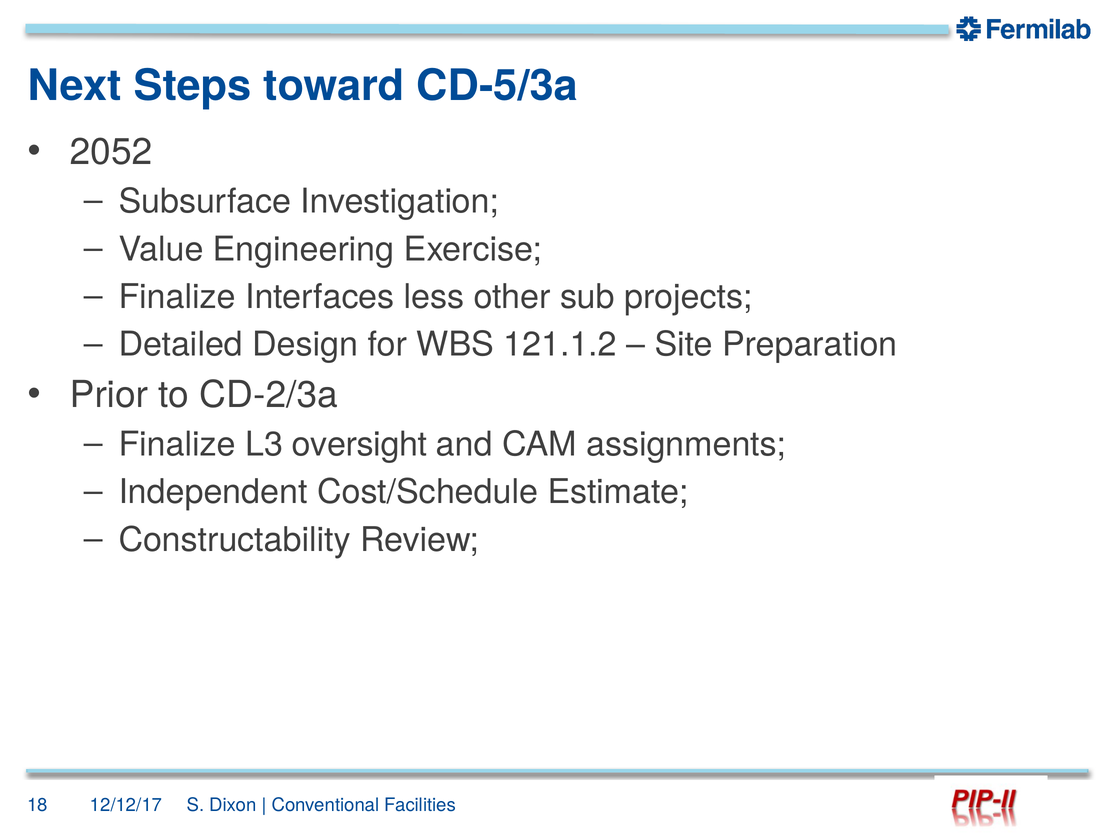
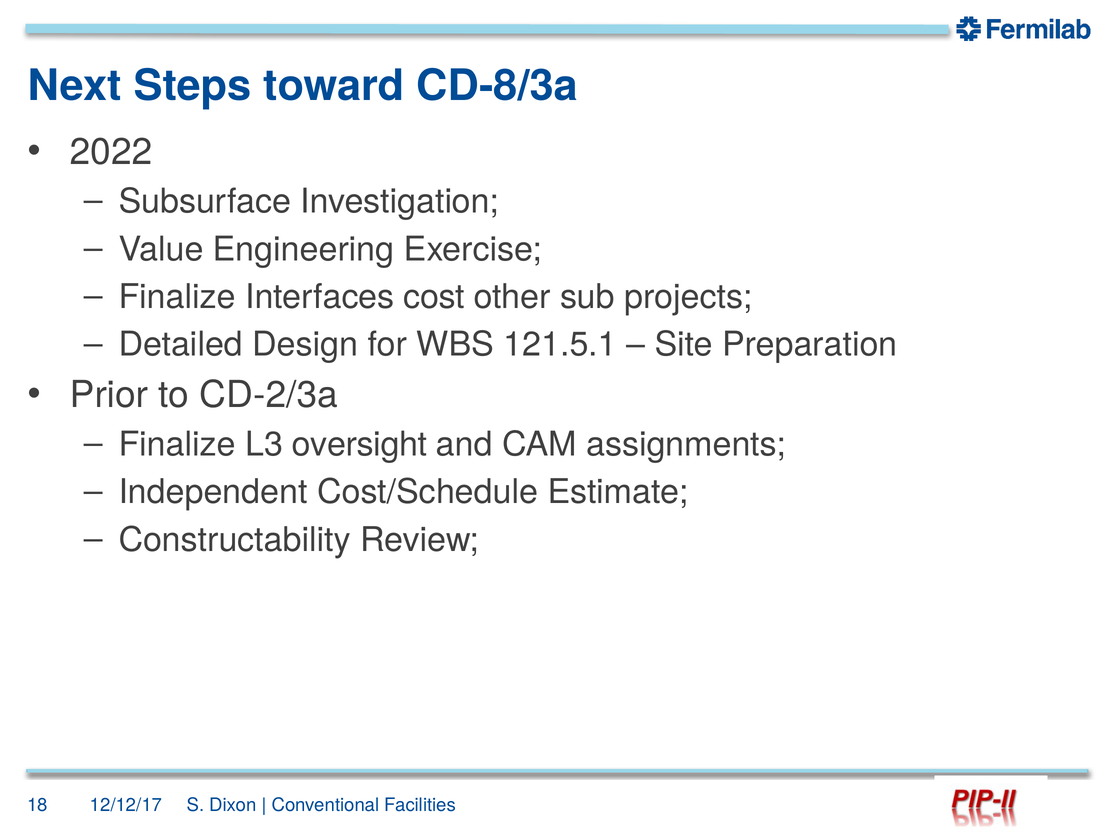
CD-5/3a: CD-5/3a -> CD-8/3a (497, 86)
2052: 2052 -> 2022 (111, 152)
less: less -> cost (434, 297)
121.1.2: 121.1.2 -> 121.5.1 (560, 345)
